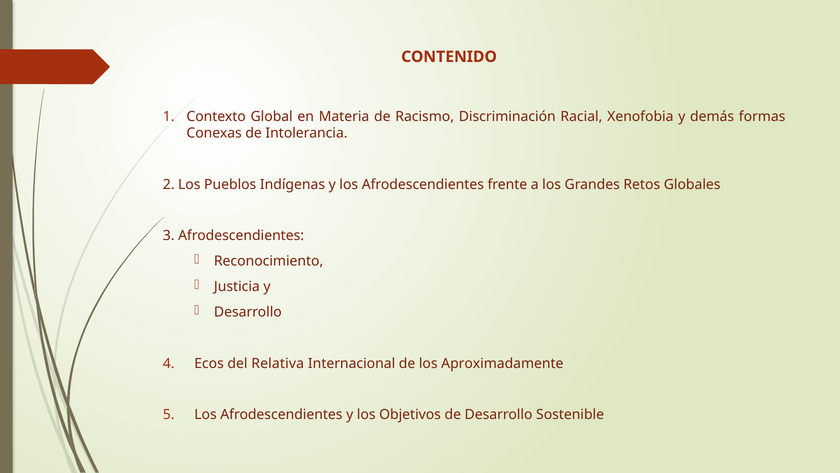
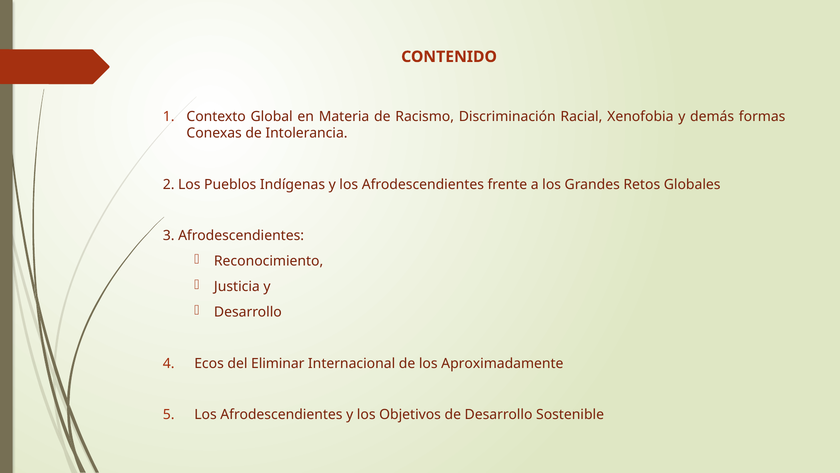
Relativa: Relativa -> Eliminar (278, 363)
